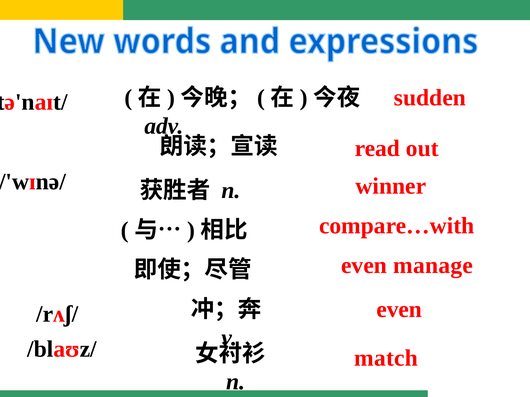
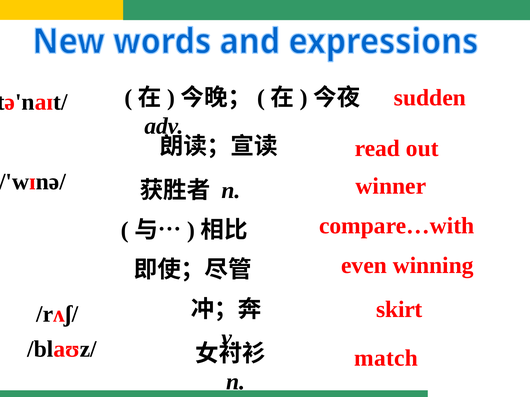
manage: manage -> winning (433, 266)
even: even -> skirt (399, 310)
